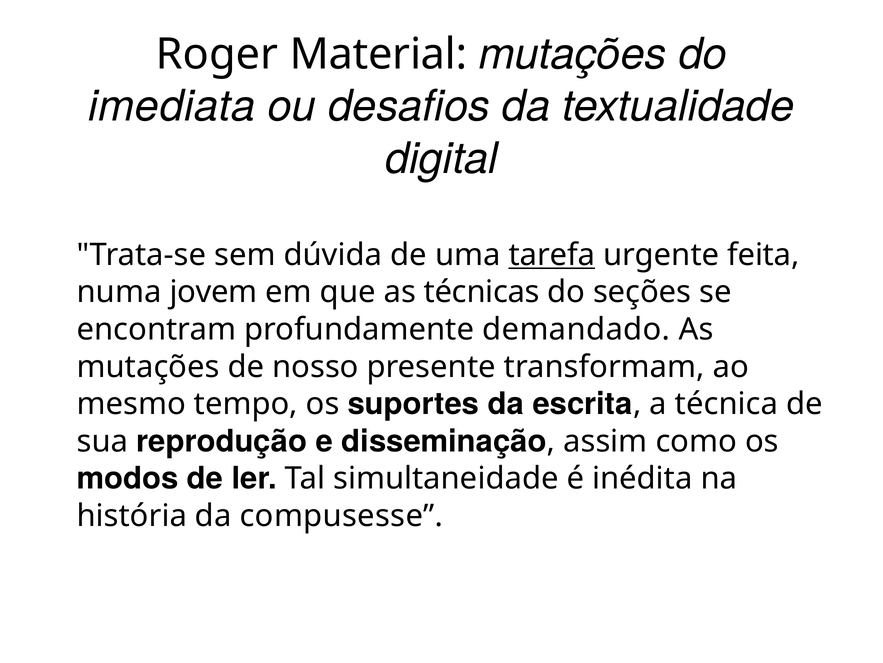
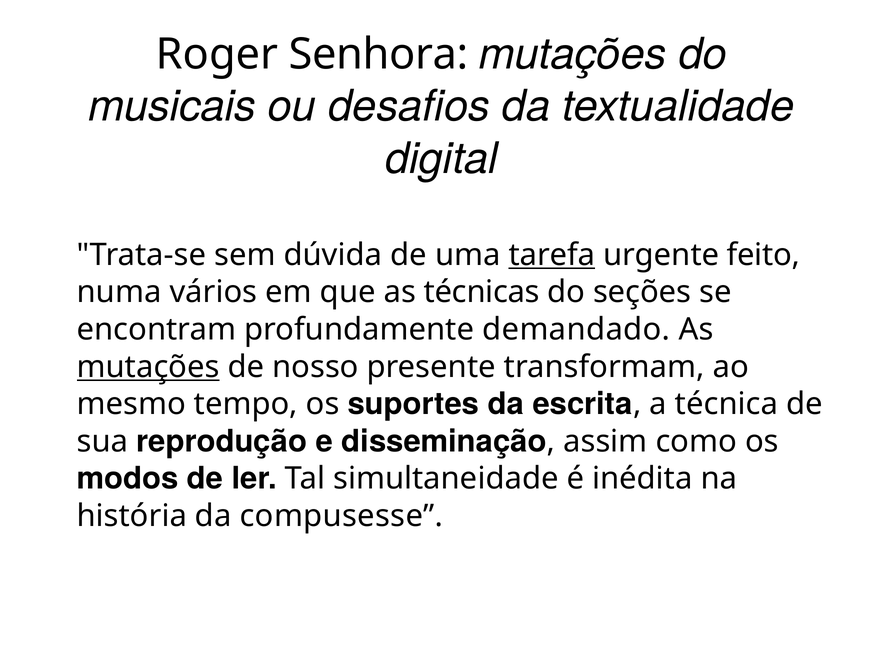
Material: Material -> Senhora (379, 54)
imediata: imediata -> musicais (172, 107)
feita: feita -> feito (763, 255)
jovem: jovem -> vários (213, 292)
mutações underline: none -> present (148, 366)
